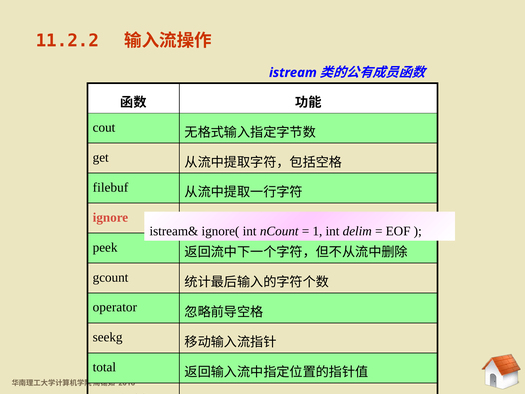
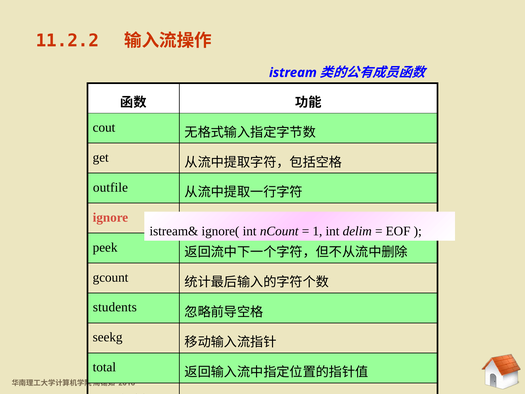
filebuf: filebuf -> outfile (110, 187)
operator: operator -> students (115, 307)
